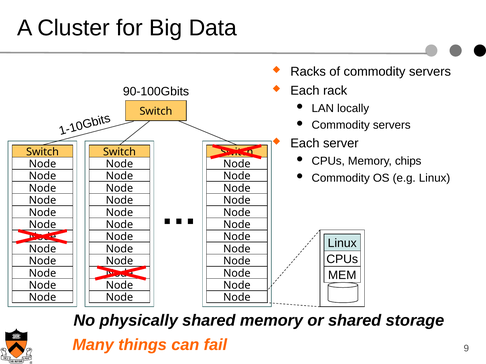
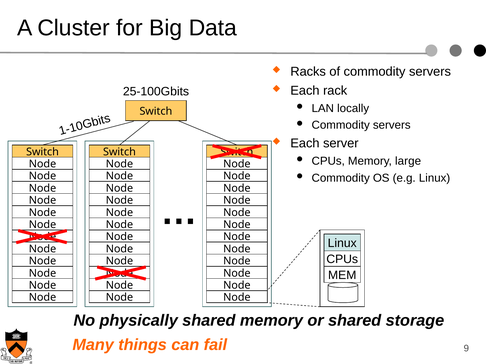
90-100Gbits: 90-100Gbits -> 25-100Gbits (156, 92)
chips: chips -> large (408, 161)
